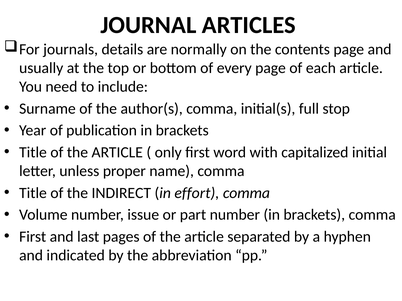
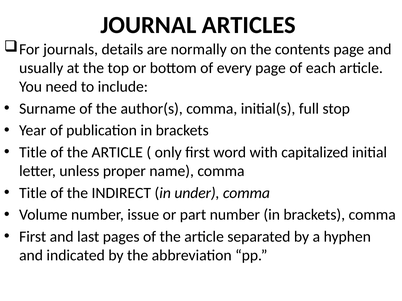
effort: effort -> under (197, 193)
